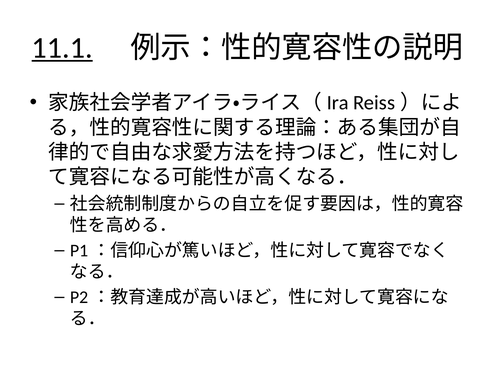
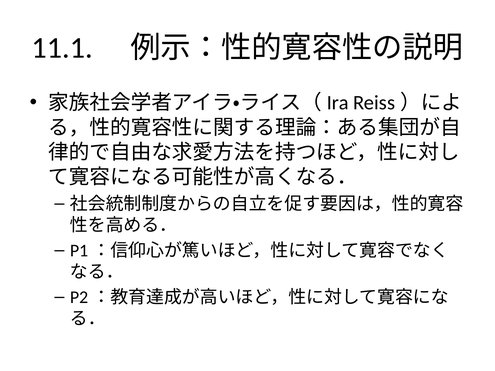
11.1 underline: present -> none (62, 48)
